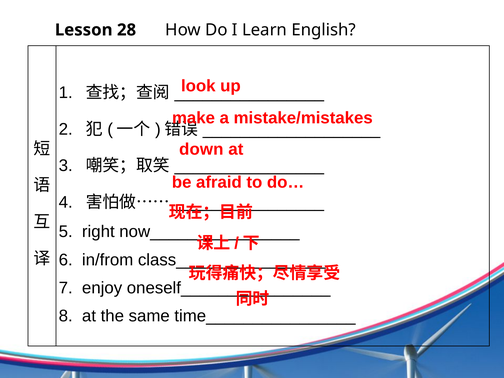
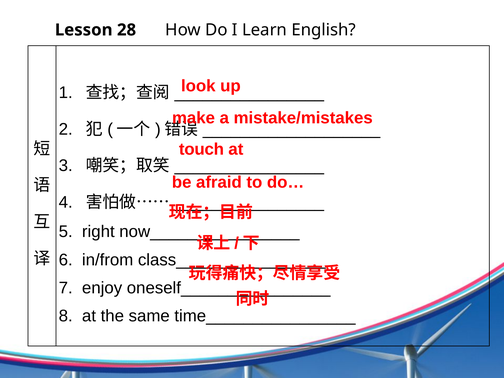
down: down -> touch (201, 149)
